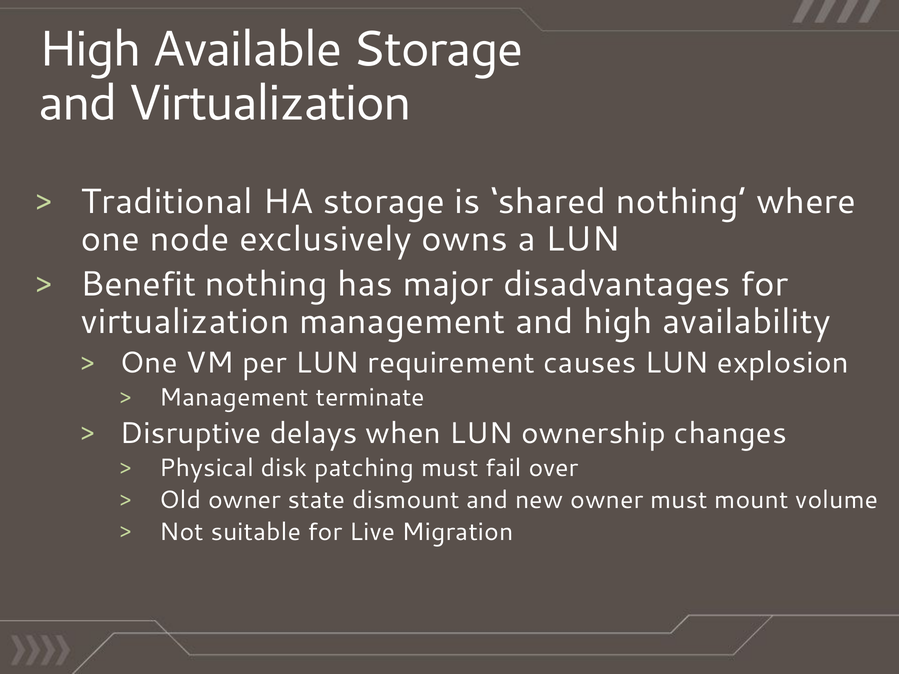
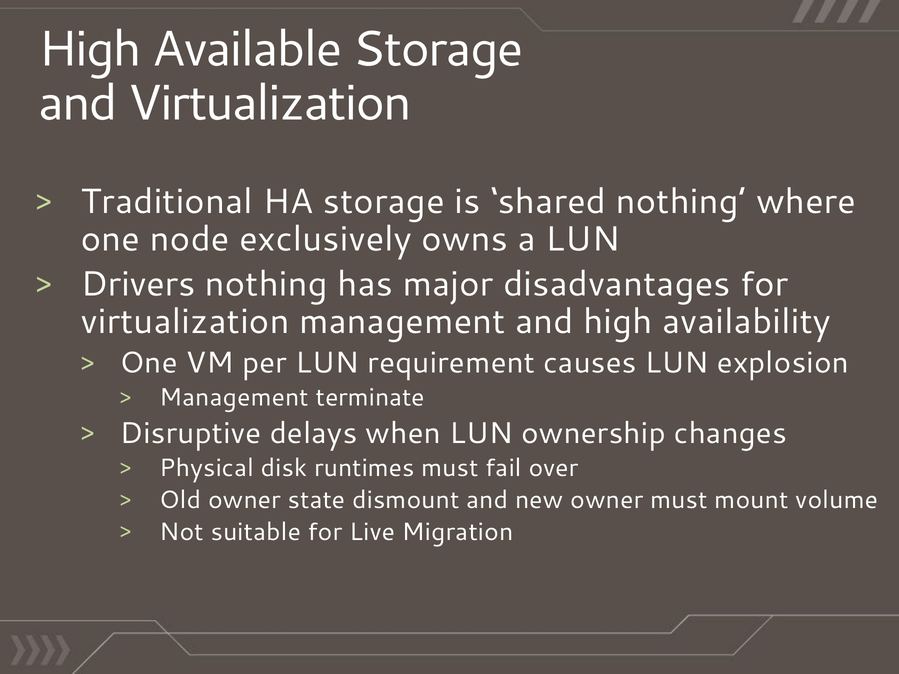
Benefit: Benefit -> Drivers (138, 284)
patching: patching -> runtimes (364, 468)
